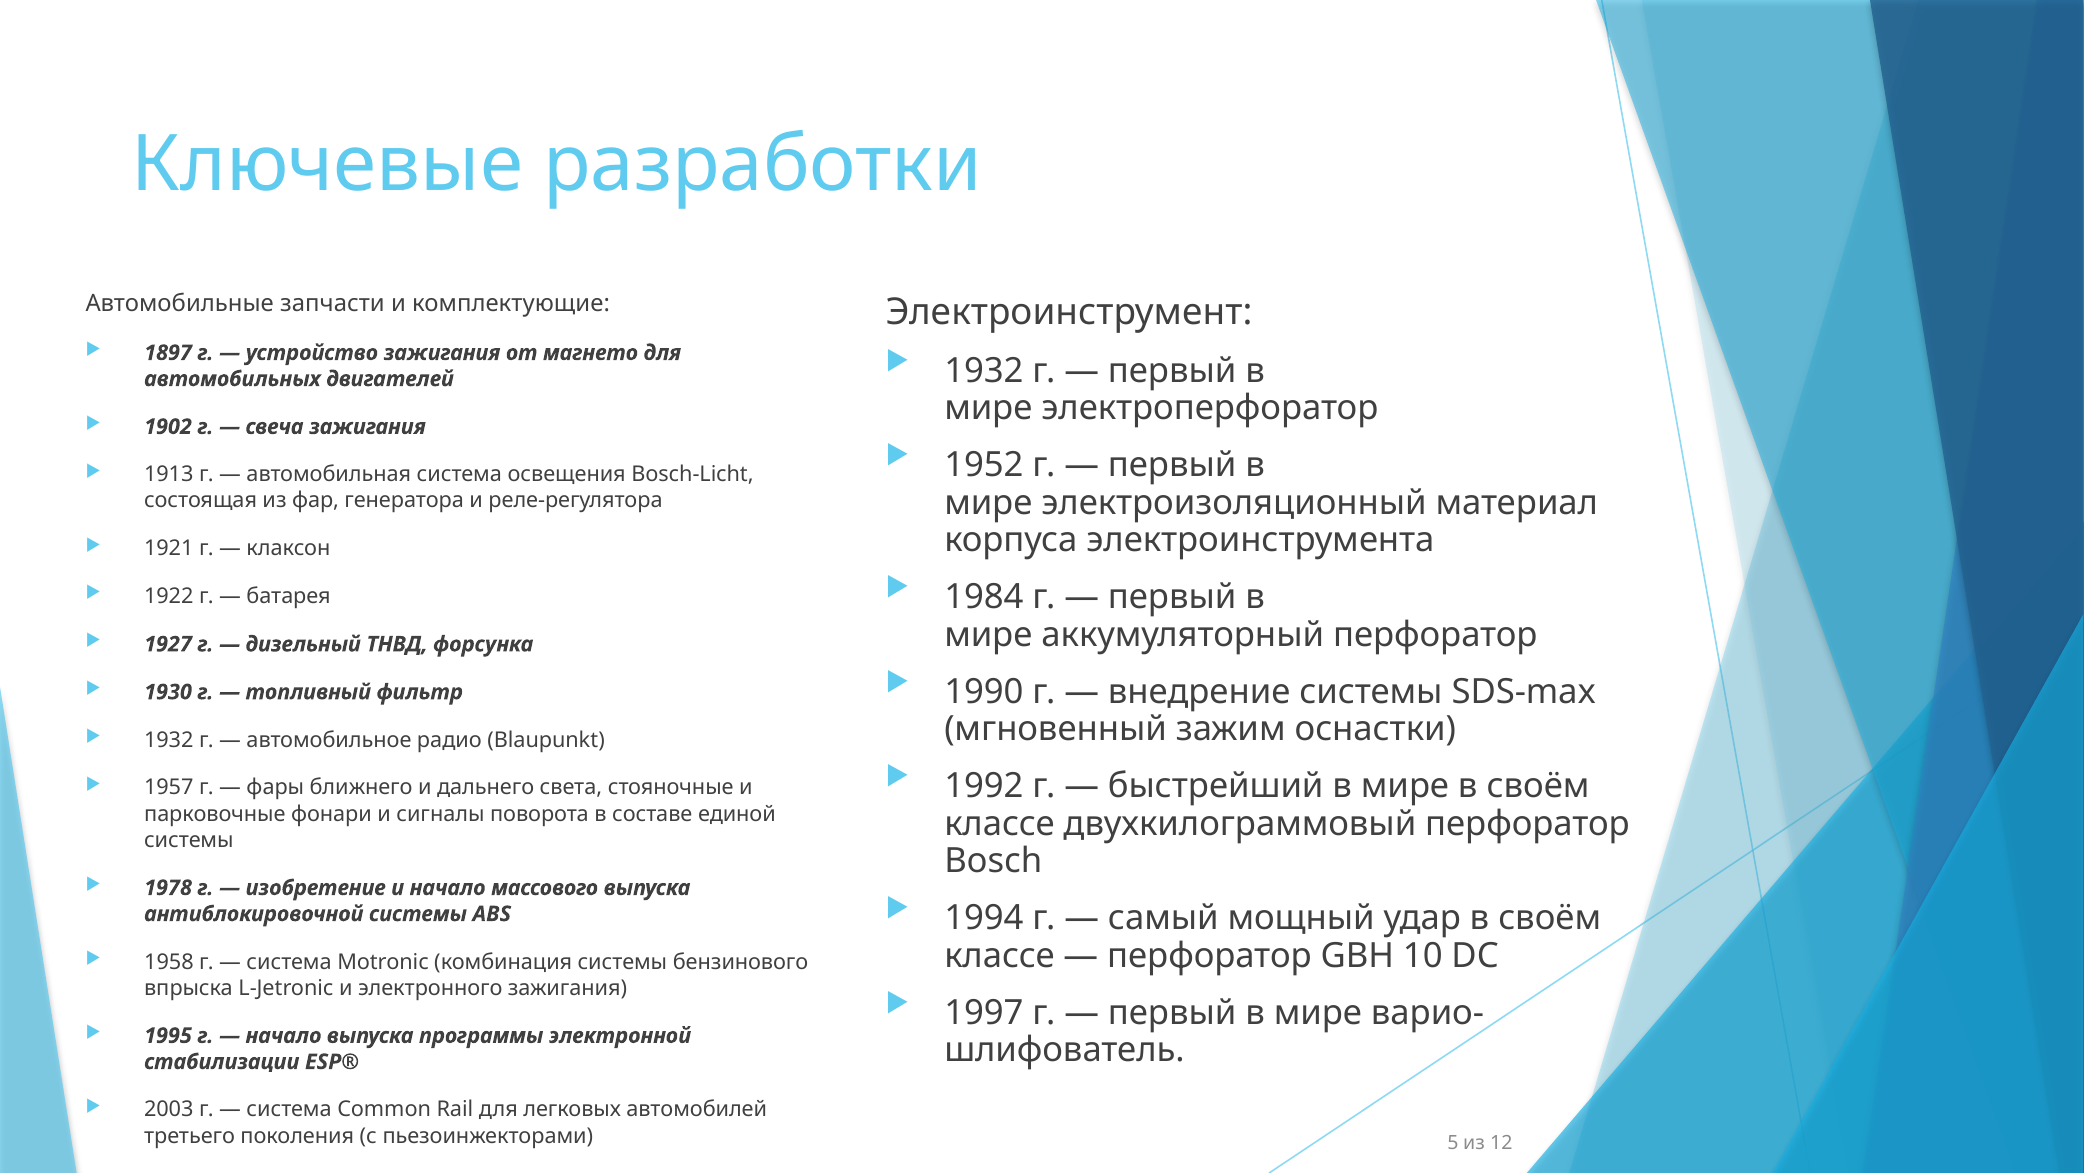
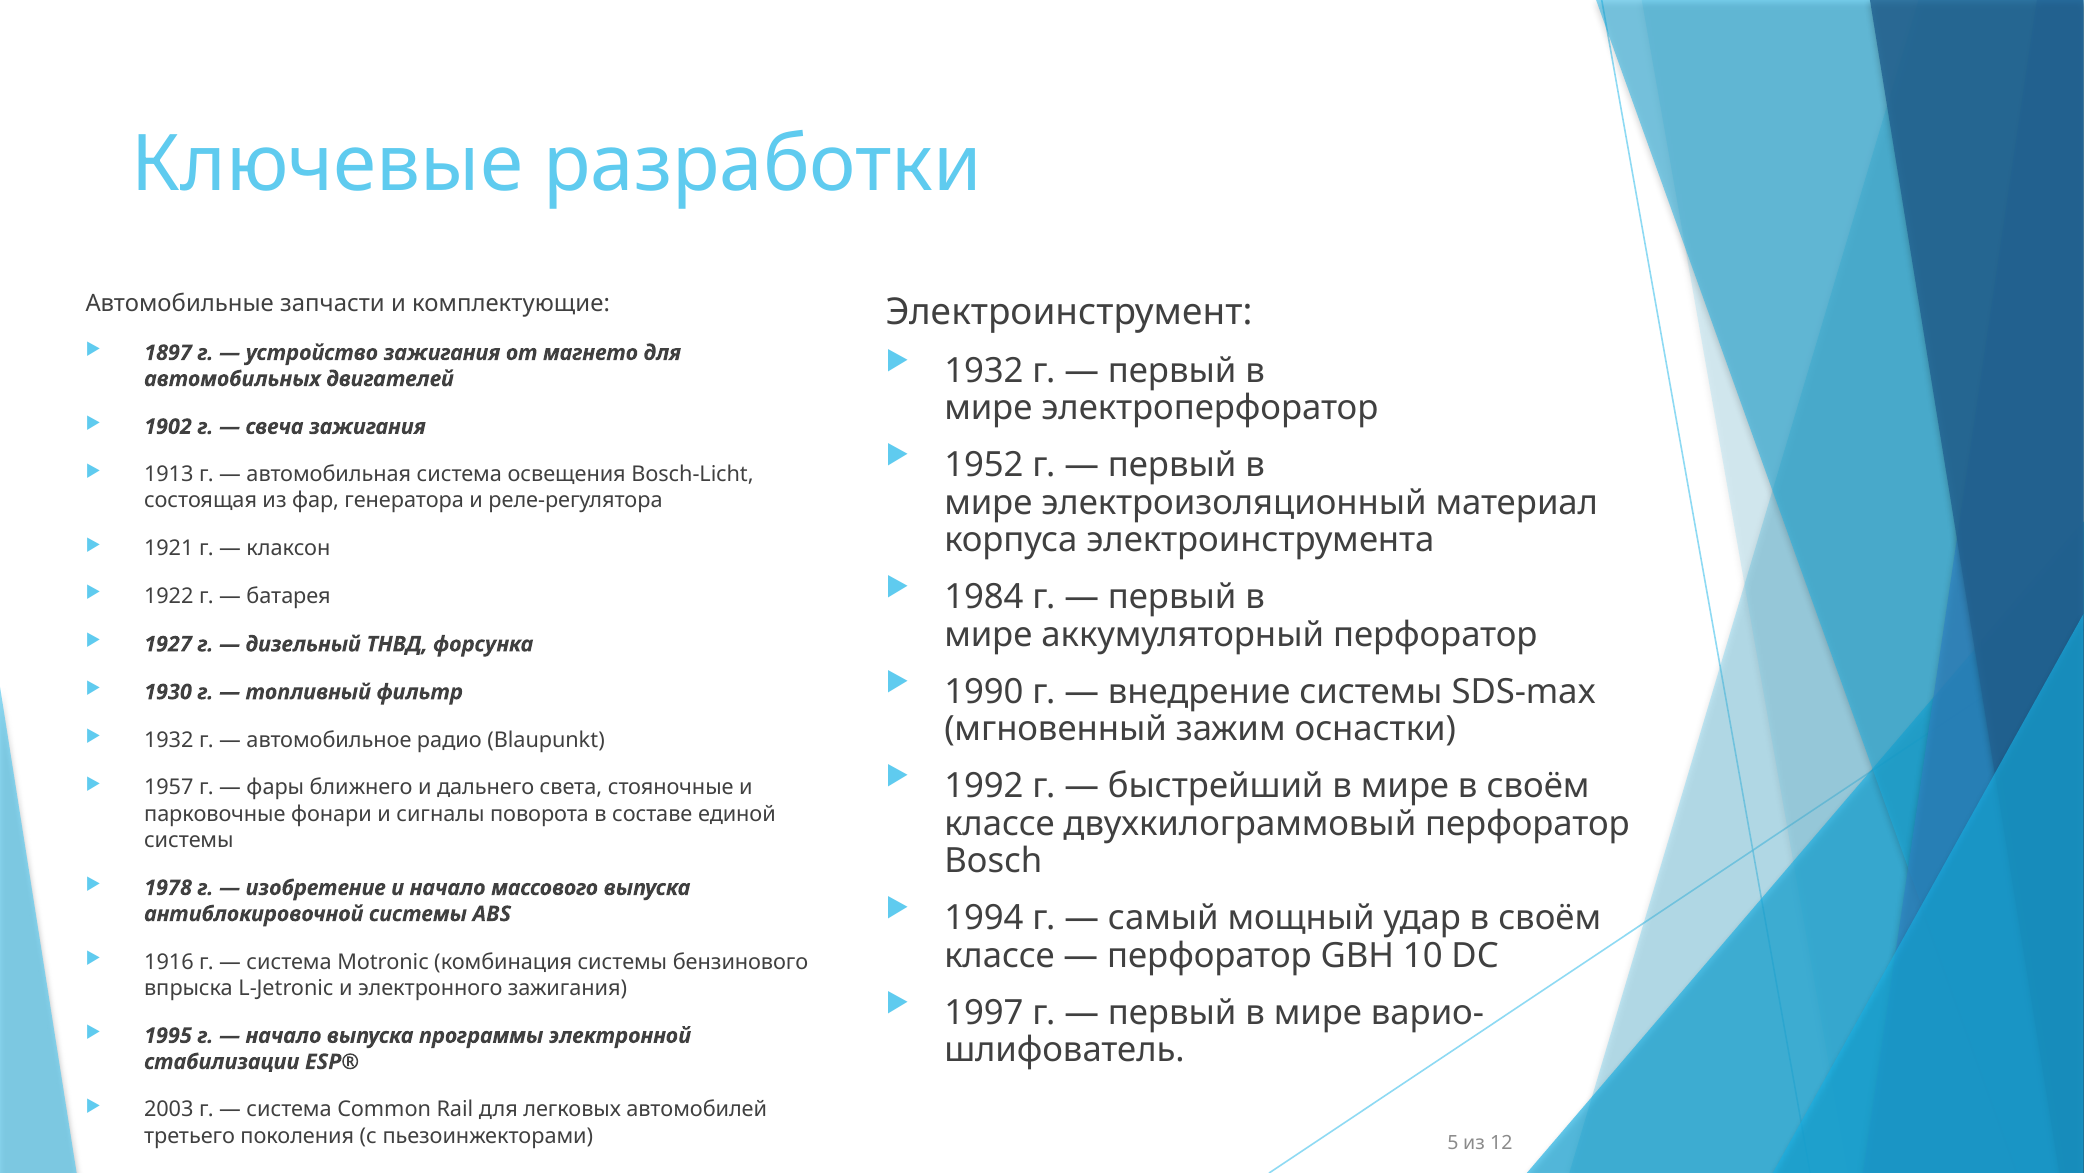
1958: 1958 -> 1916 (169, 961)
